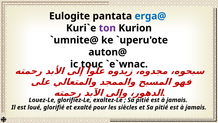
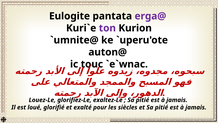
erga@ colour: blue -> purple (150, 16)
